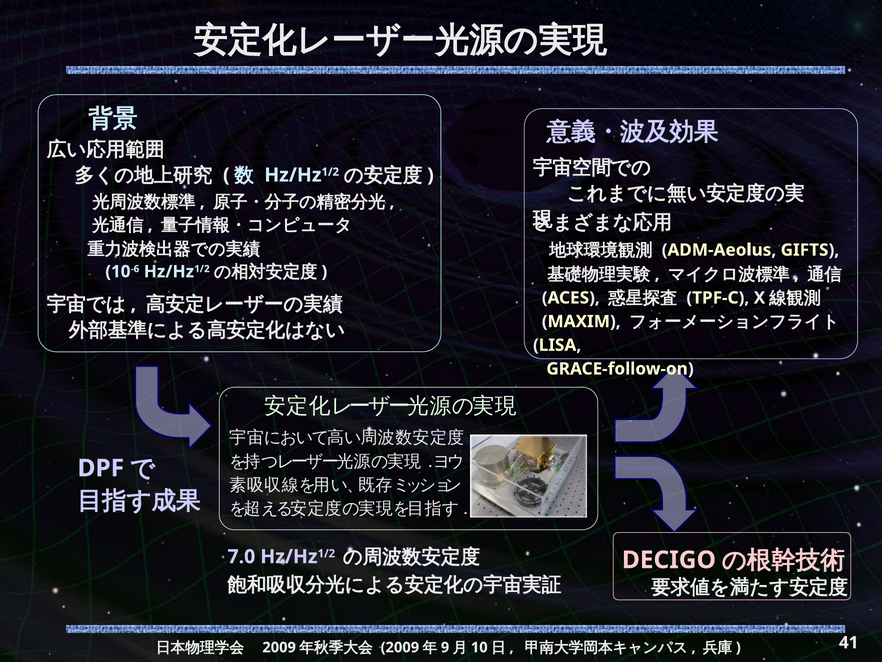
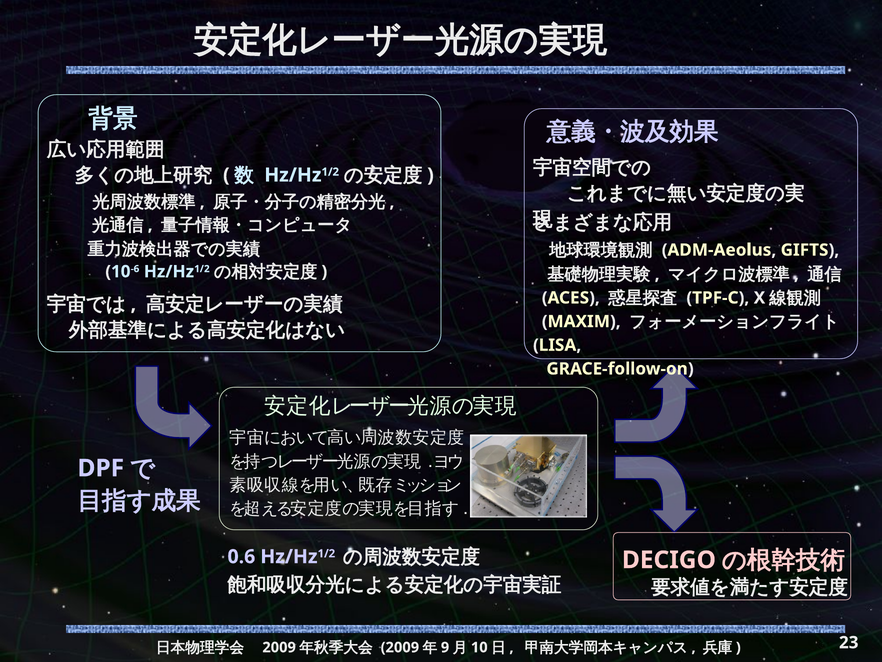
7.0: 7.0 -> 0.6 (241, 556)
41: 41 -> 23 (849, 642)
